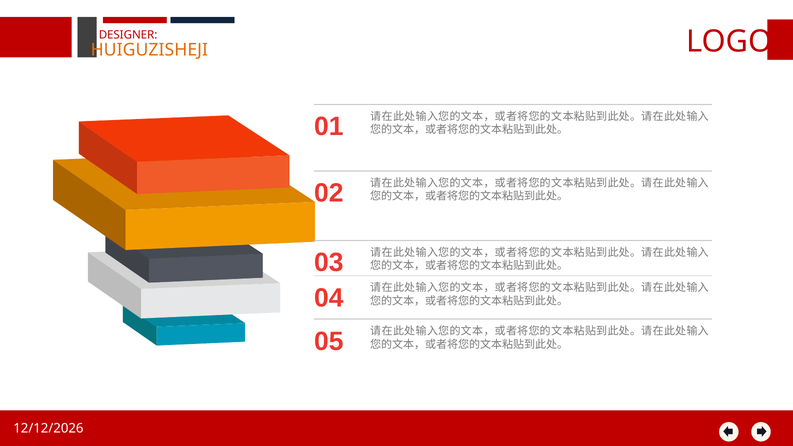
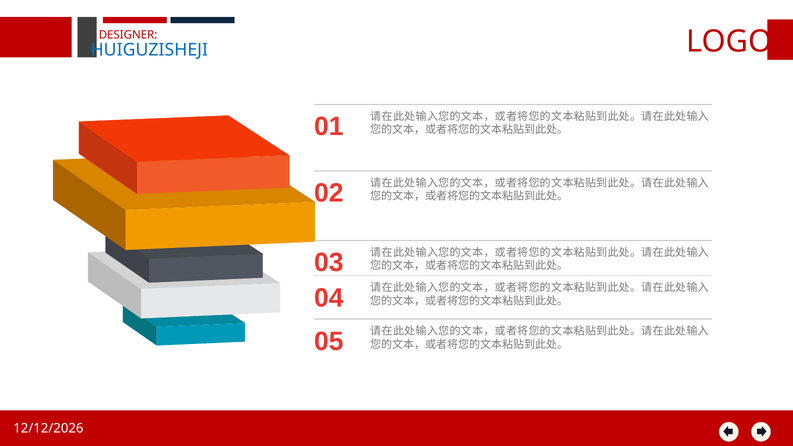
HUIGUZISHEJI colour: orange -> blue (149, 50)
